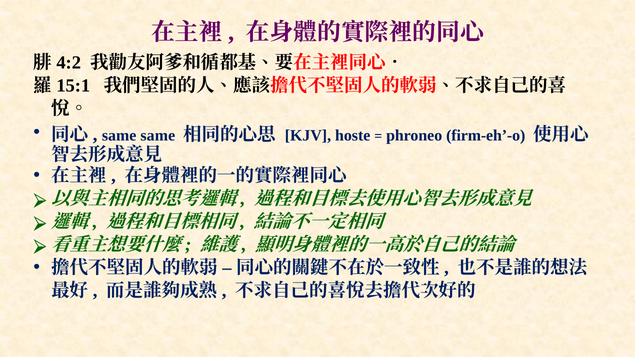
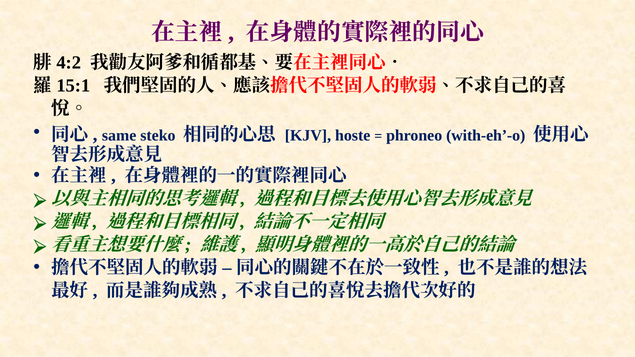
same same: same -> steko (158, 136)
firm-eh’-o: firm-eh’-o -> with-eh’-o (486, 136)
